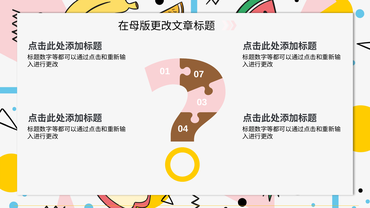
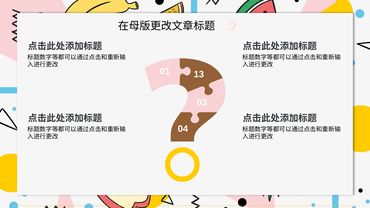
07: 07 -> 13 (199, 74)
